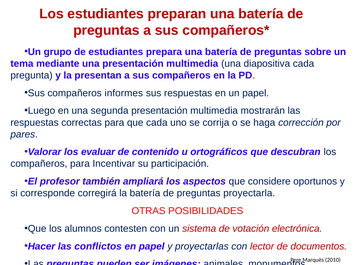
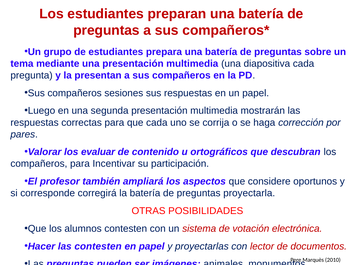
informes: informes -> sesiones (124, 93)
las conflictos: conflictos -> contesten (98, 247)
